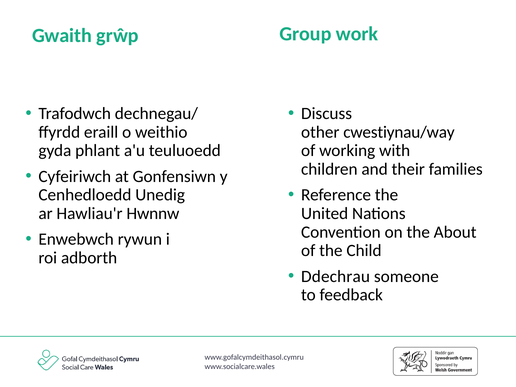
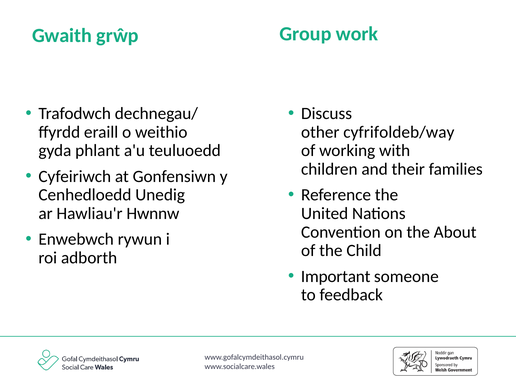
cwestiynau/way: cwestiynau/way -> cyfrifoldeb/way (399, 132)
Ddechrau: Ddechrau -> Important (336, 276)
